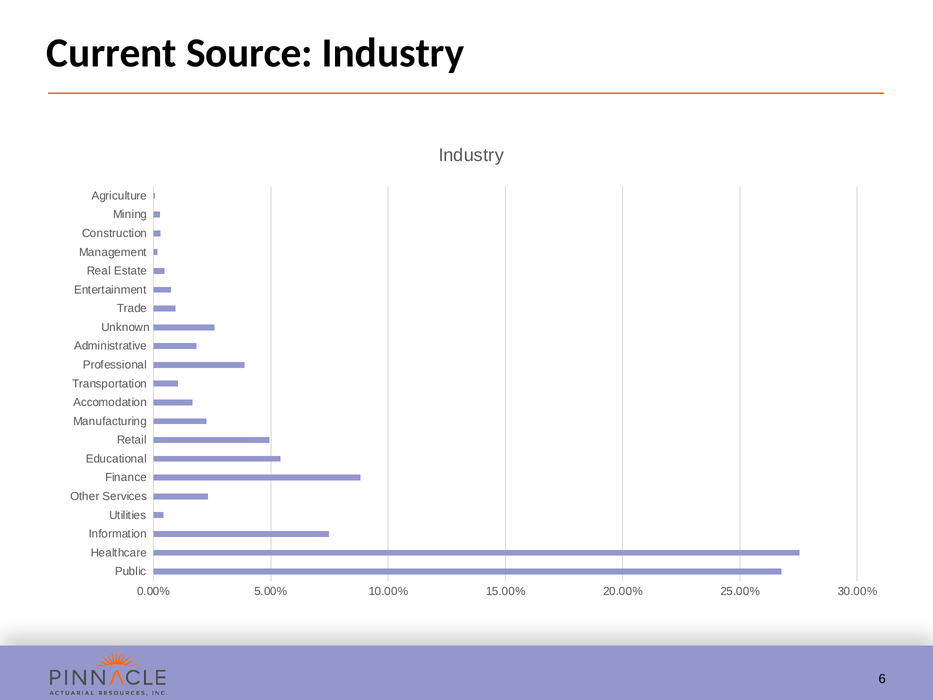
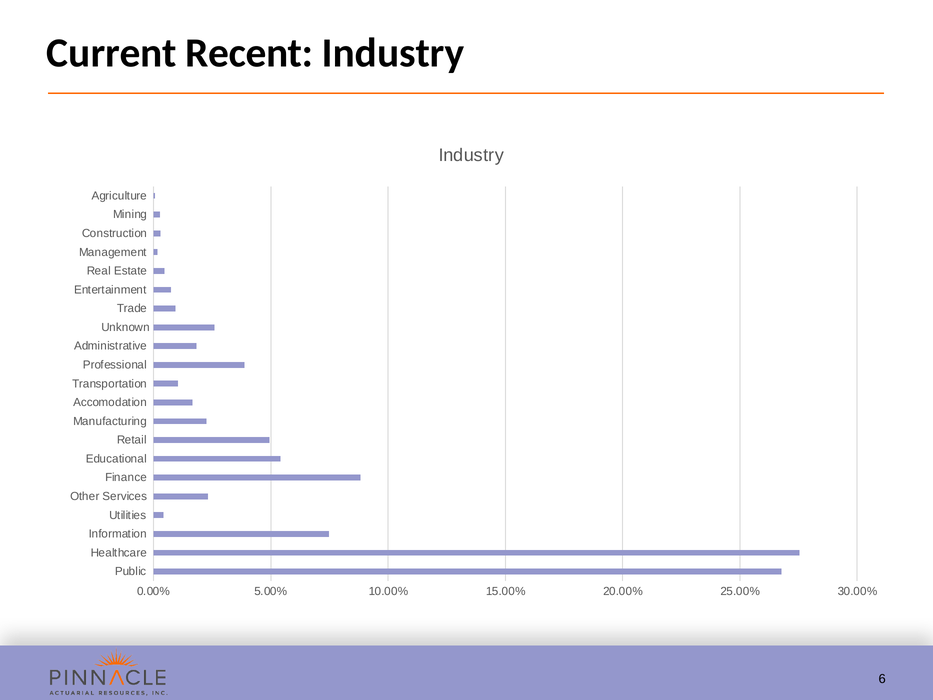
Source: Source -> Recent (249, 53)
